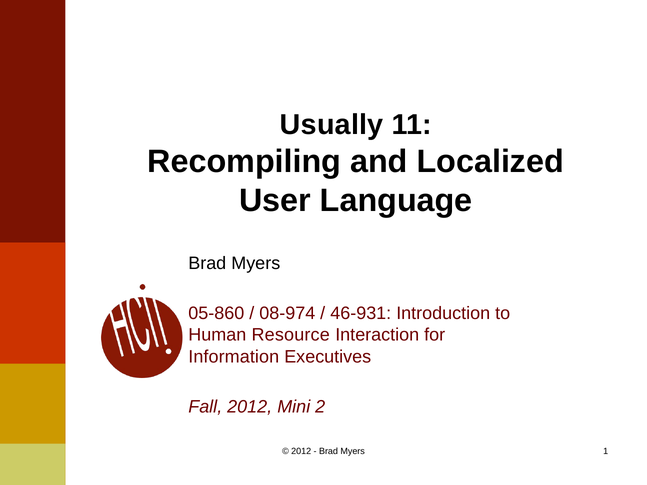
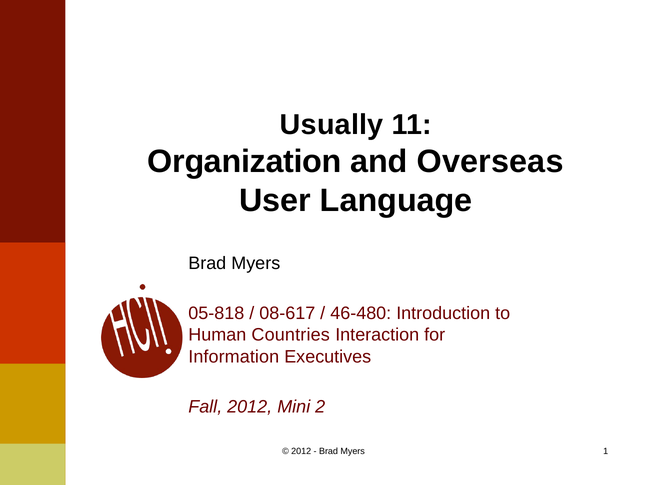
Recompiling: Recompiling -> Organization (244, 162)
Localized: Localized -> Overseas (490, 162)
05-860: 05-860 -> 05-818 (216, 314)
08-974: 08-974 -> 08-617 (287, 314)
46-931: 46-931 -> 46-480 (361, 314)
Resource: Resource -> Countries (291, 335)
